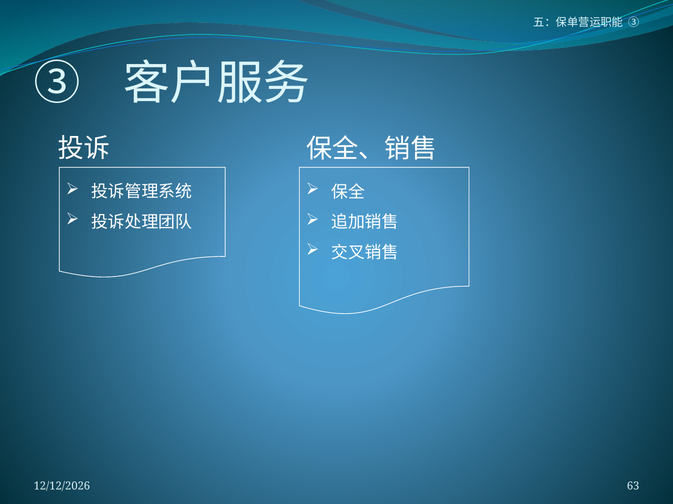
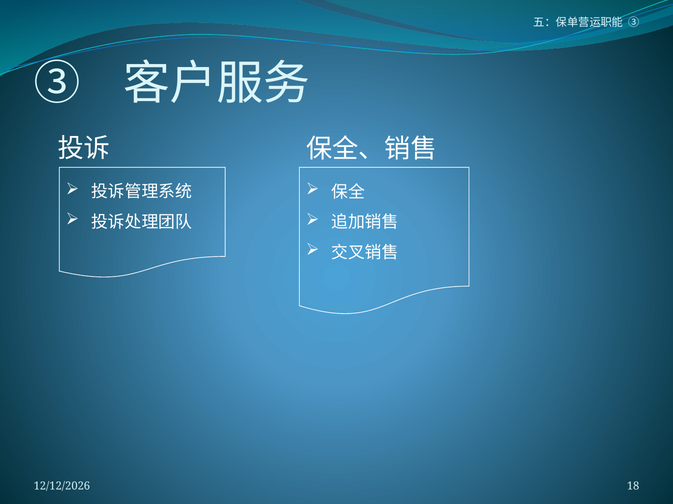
63: 63 -> 18 (633, 487)
